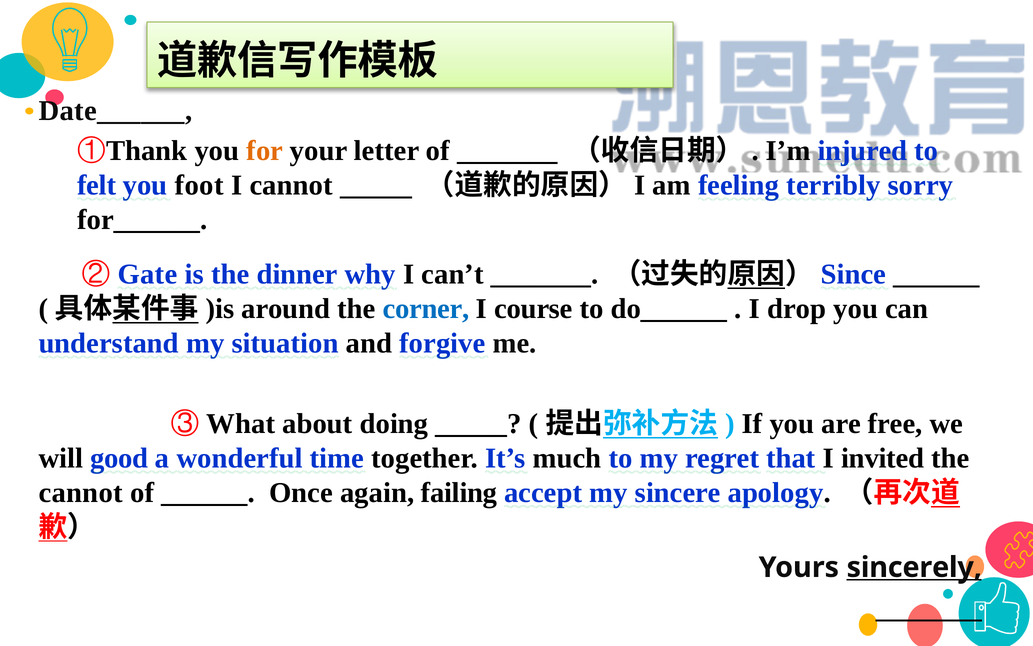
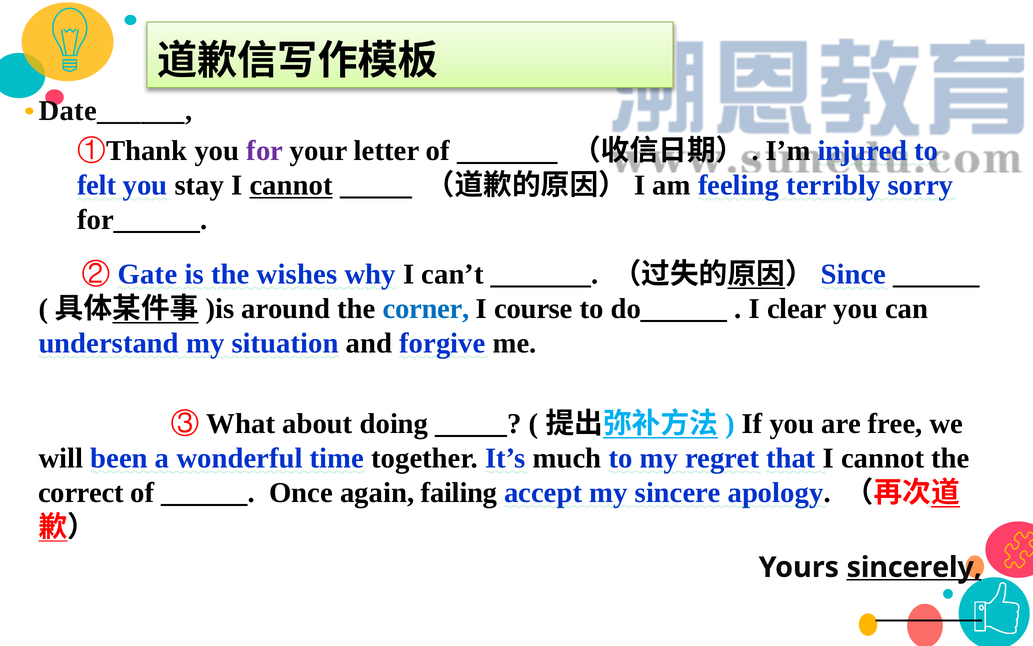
for colour: orange -> purple (265, 151)
foot: foot -> stay (199, 185)
cannot underline: none -> present (291, 185)
dinner: dinner -> wishes (297, 274)
drop: drop -> clear (797, 309)
good: good -> been (119, 458)
that I invited: invited -> cannot (883, 458)
cannot: cannot -> correct (81, 492)
